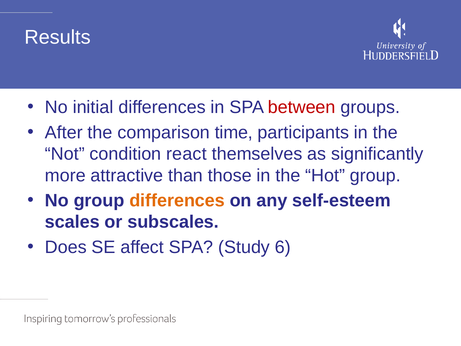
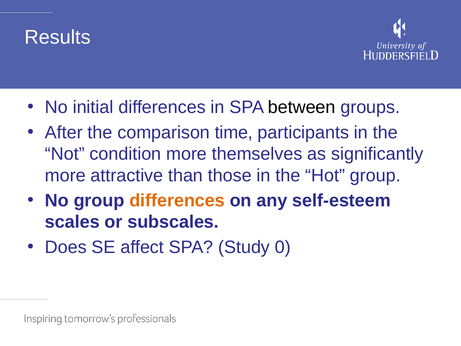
between colour: red -> black (302, 107)
condition react: react -> more (187, 154)
6: 6 -> 0 (283, 247)
